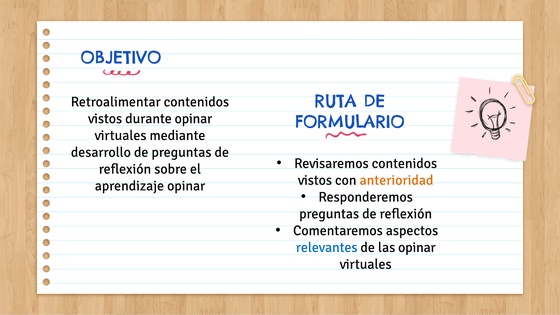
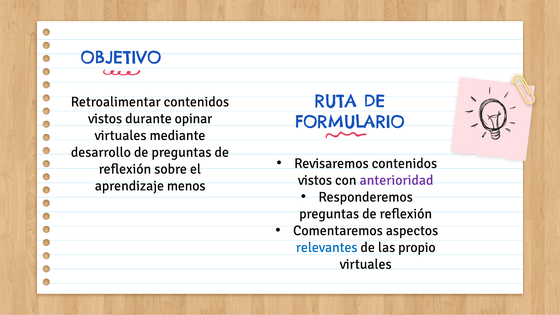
anterioridad colour: orange -> purple (396, 180)
aprendizaje opinar: opinar -> menos (186, 186)
las opinar: opinar -> propio (417, 247)
